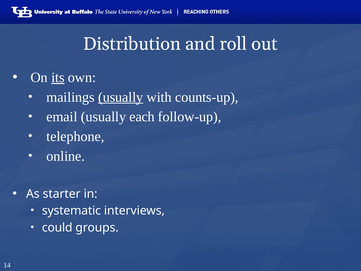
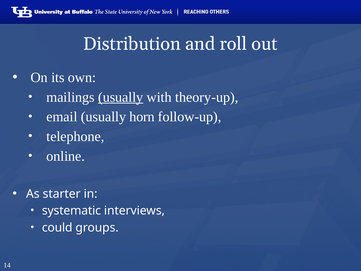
its underline: present -> none (58, 77)
counts-up: counts-up -> theory-up (207, 97)
each: each -> horn (142, 117)
